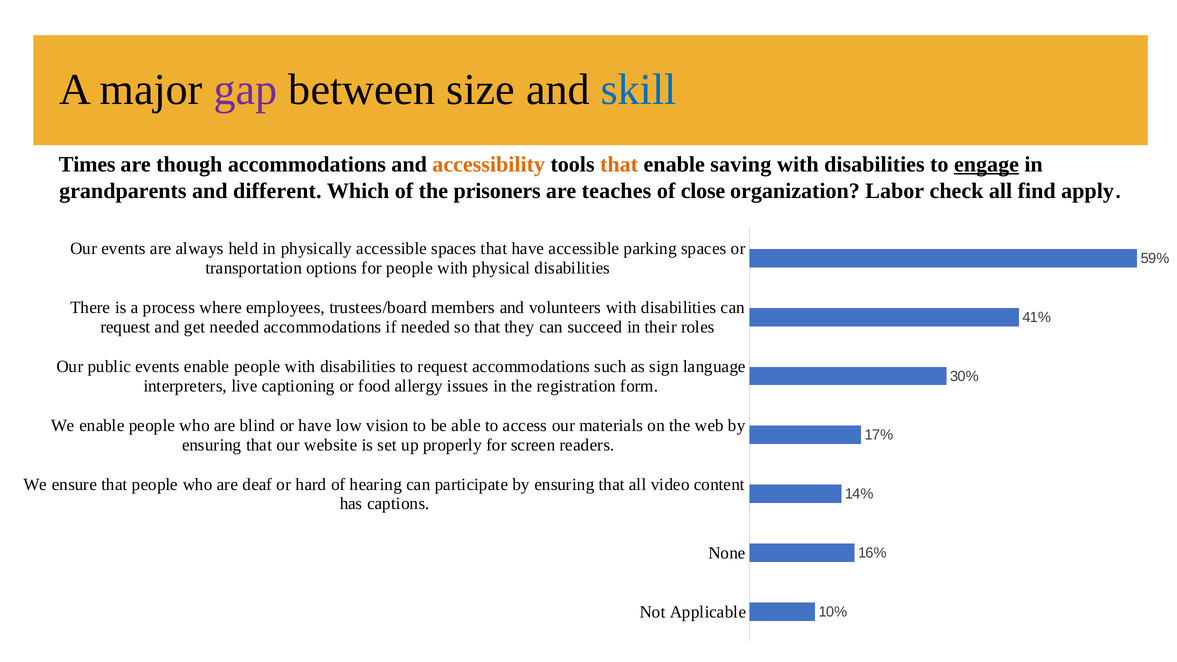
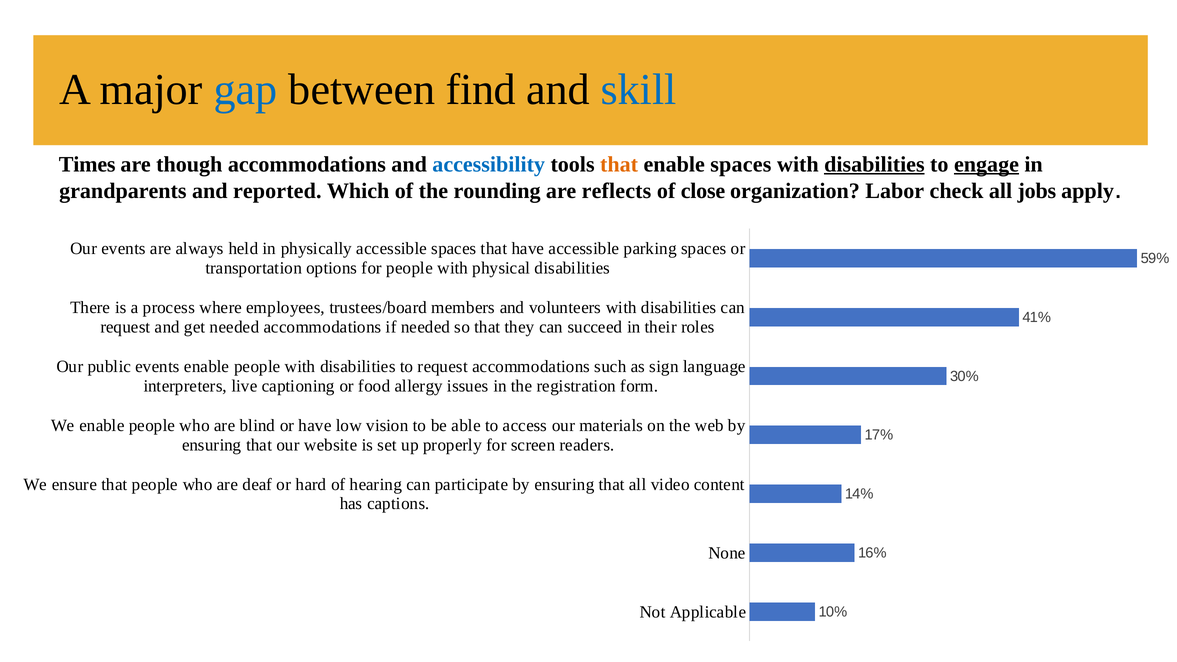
gap colour: purple -> blue (246, 90)
size: size -> find (481, 90)
accessibility colour: orange -> blue (489, 164)
enable saving: saving -> spaces (741, 164)
disabilities underline: none -> present (874, 164)
different: different -> reported (277, 191)
prisoners: prisoners -> rounding (497, 191)
teaches: teaches -> reflects (617, 191)
find: find -> jobs (1037, 191)
